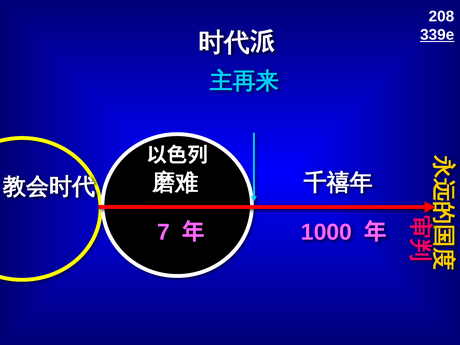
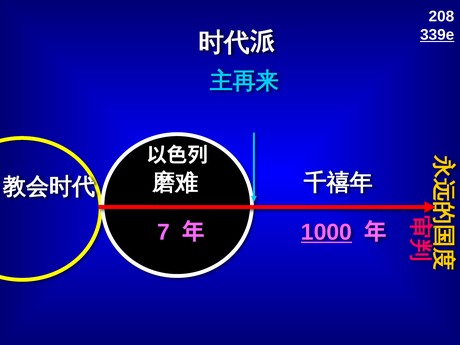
1000 underline: none -> present (326, 232)
